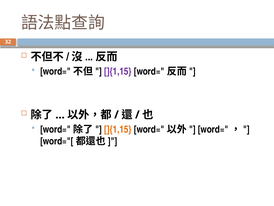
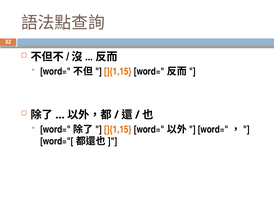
]{1,15 colour: purple -> orange (118, 71)
